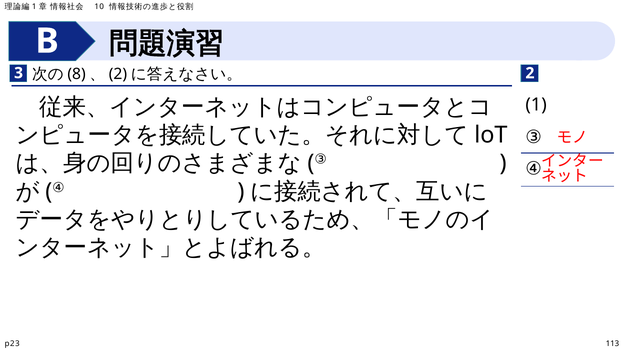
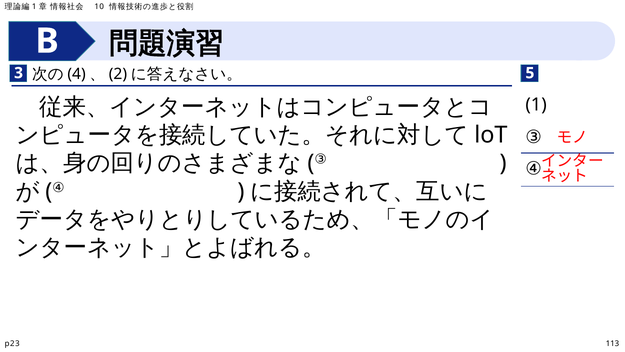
8: 8 -> 4 (77, 74)
3 2: 2 -> 5 (530, 73)
